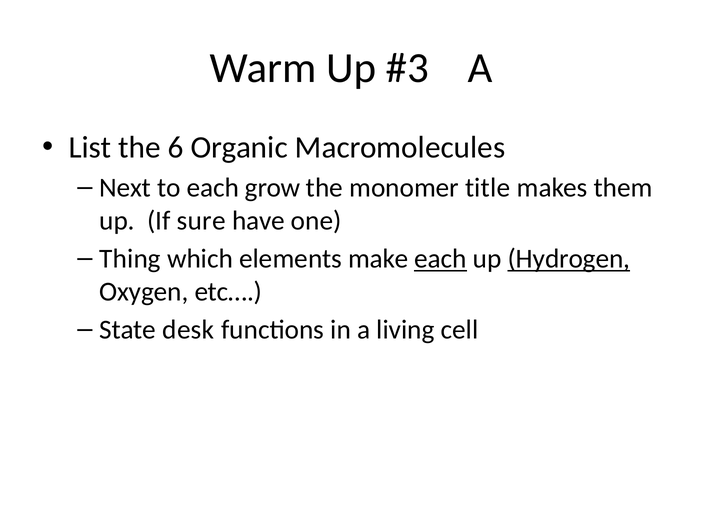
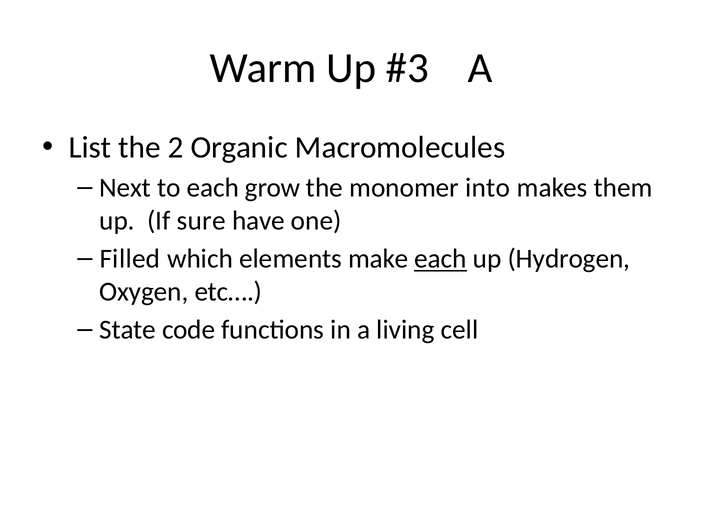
6: 6 -> 2 (176, 147)
title: title -> into (488, 188)
Thing: Thing -> Filled (130, 259)
Hydrogen underline: present -> none (569, 259)
desk: desk -> code (189, 330)
